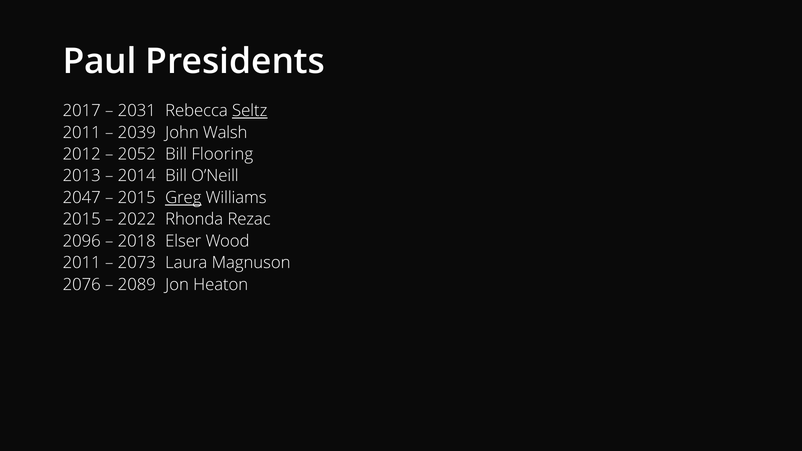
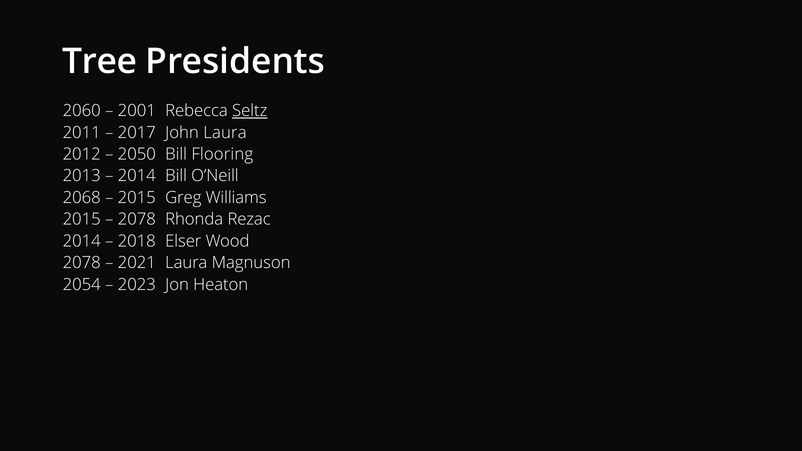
Paul: Paul -> Tree (100, 61)
2017: 2017 -> 2060 (82, 111)
2031: 2031 -> 2001 (137, 111)
2039: 2039 -> 2017 (137, 133)
John Walsh: Walsh -> Laura (225, 133)
2052: 2052 -> 2050 (137, 154)
2047: 2047 -> 2068 (82, 198)
Greg underline: present -> none (183, 198)
2022: 2022 -> 2078 (137, 219)
2096: 2096 -> 2014 (82, 241)
2011: 2011 -> 2078 (82, 263)
2073: 2073 -> 2021 (137, 263)
2076: 2076 -> 2054 (82, 285)
2089: 2089 -> 2023 (137, 285)
